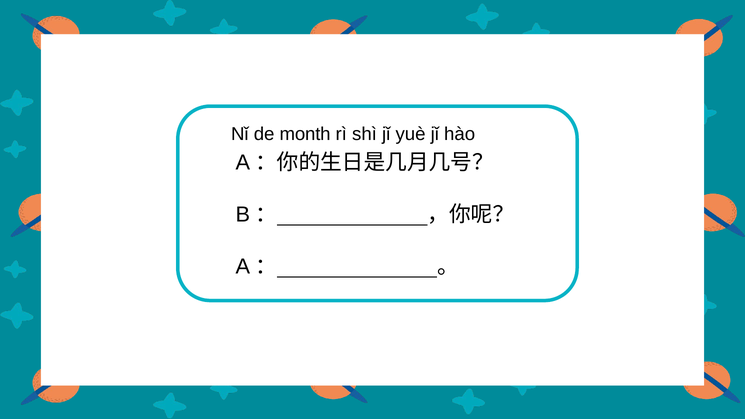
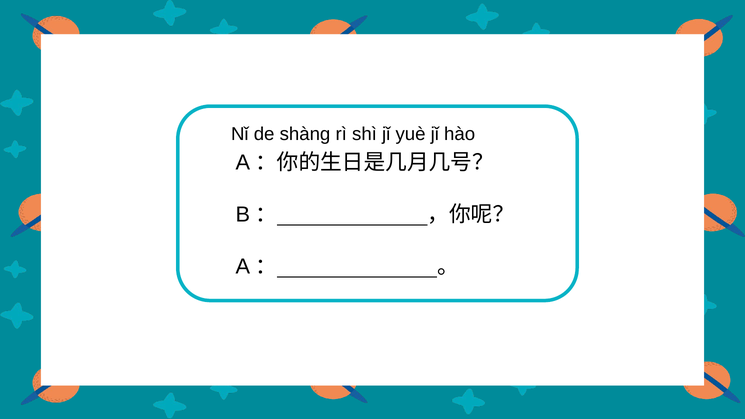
month: month -> shàng (305, 134)
